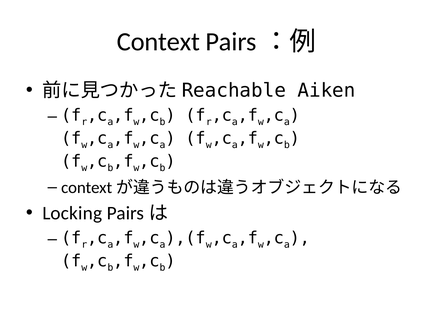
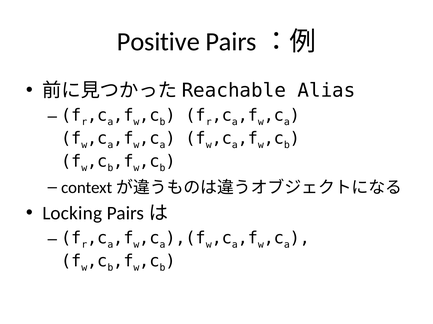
Context: Context -> Positive (158, 42)
Aiken: Aiken -> Alias (327, 91)
